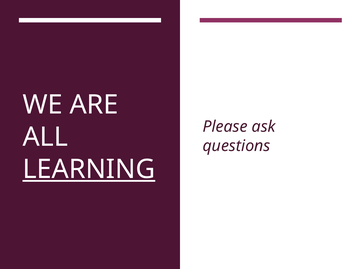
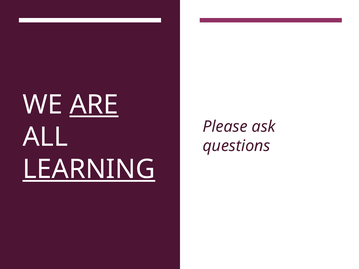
ARE underline: none -> present (94, 105)
